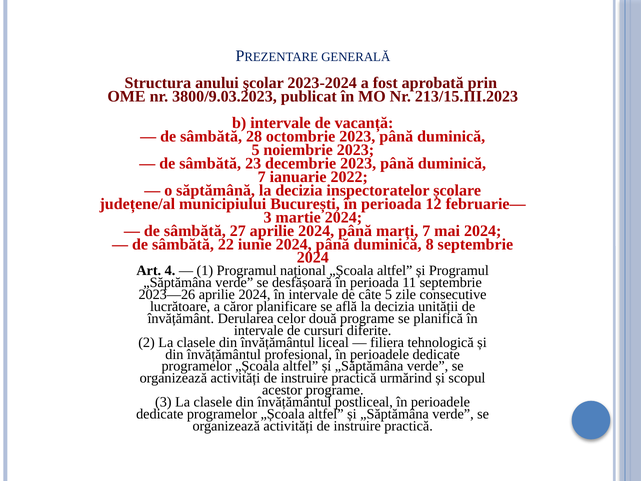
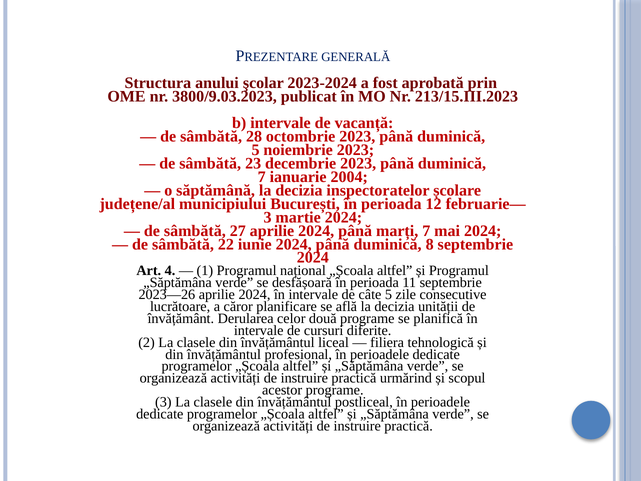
2022: 2022 -> 2004 (349, 177)
